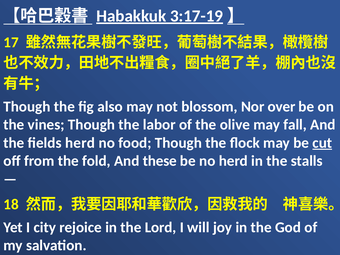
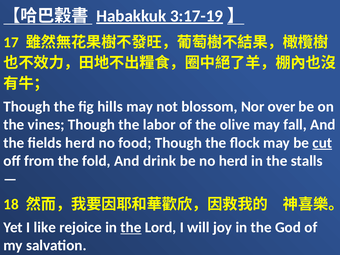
also: also -> hills (110, 107)
these: these -> drink (160, 161)
city: city -> like (45, 227)
the underline: none -> present (131, 227)
